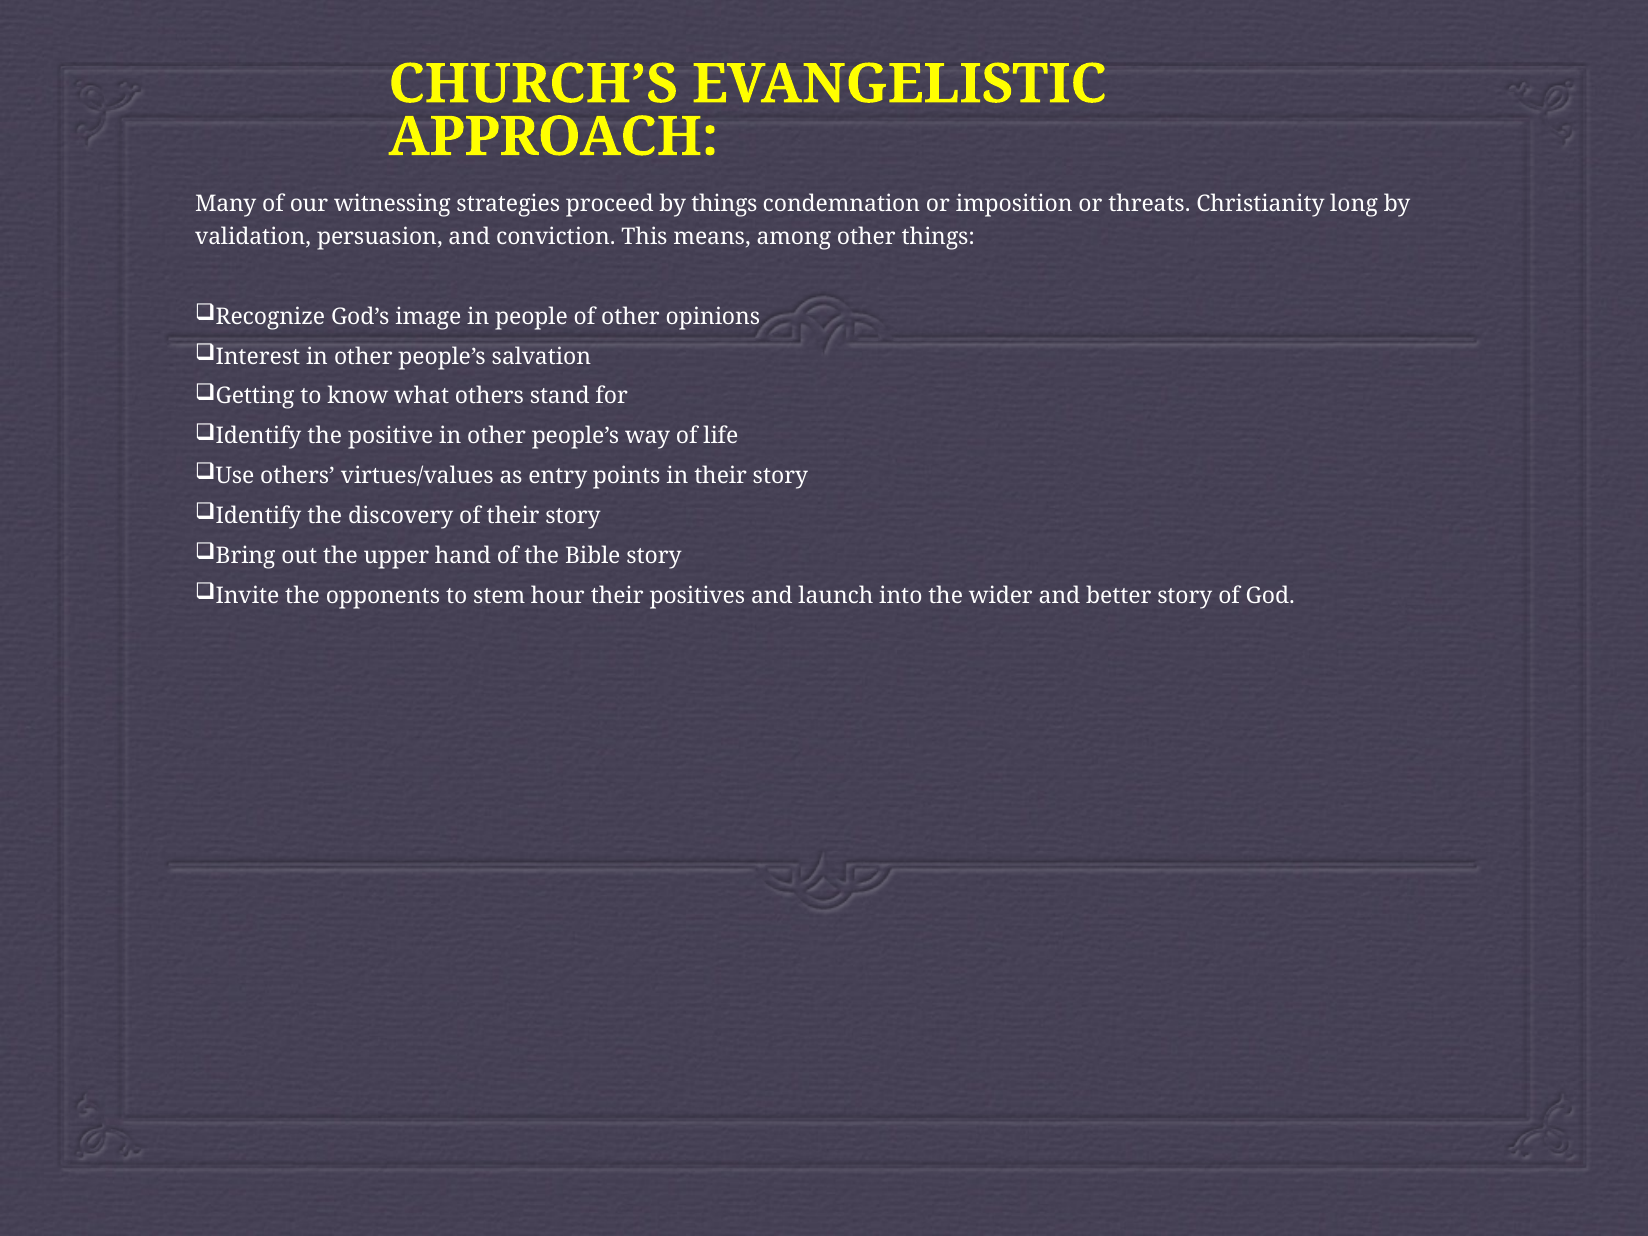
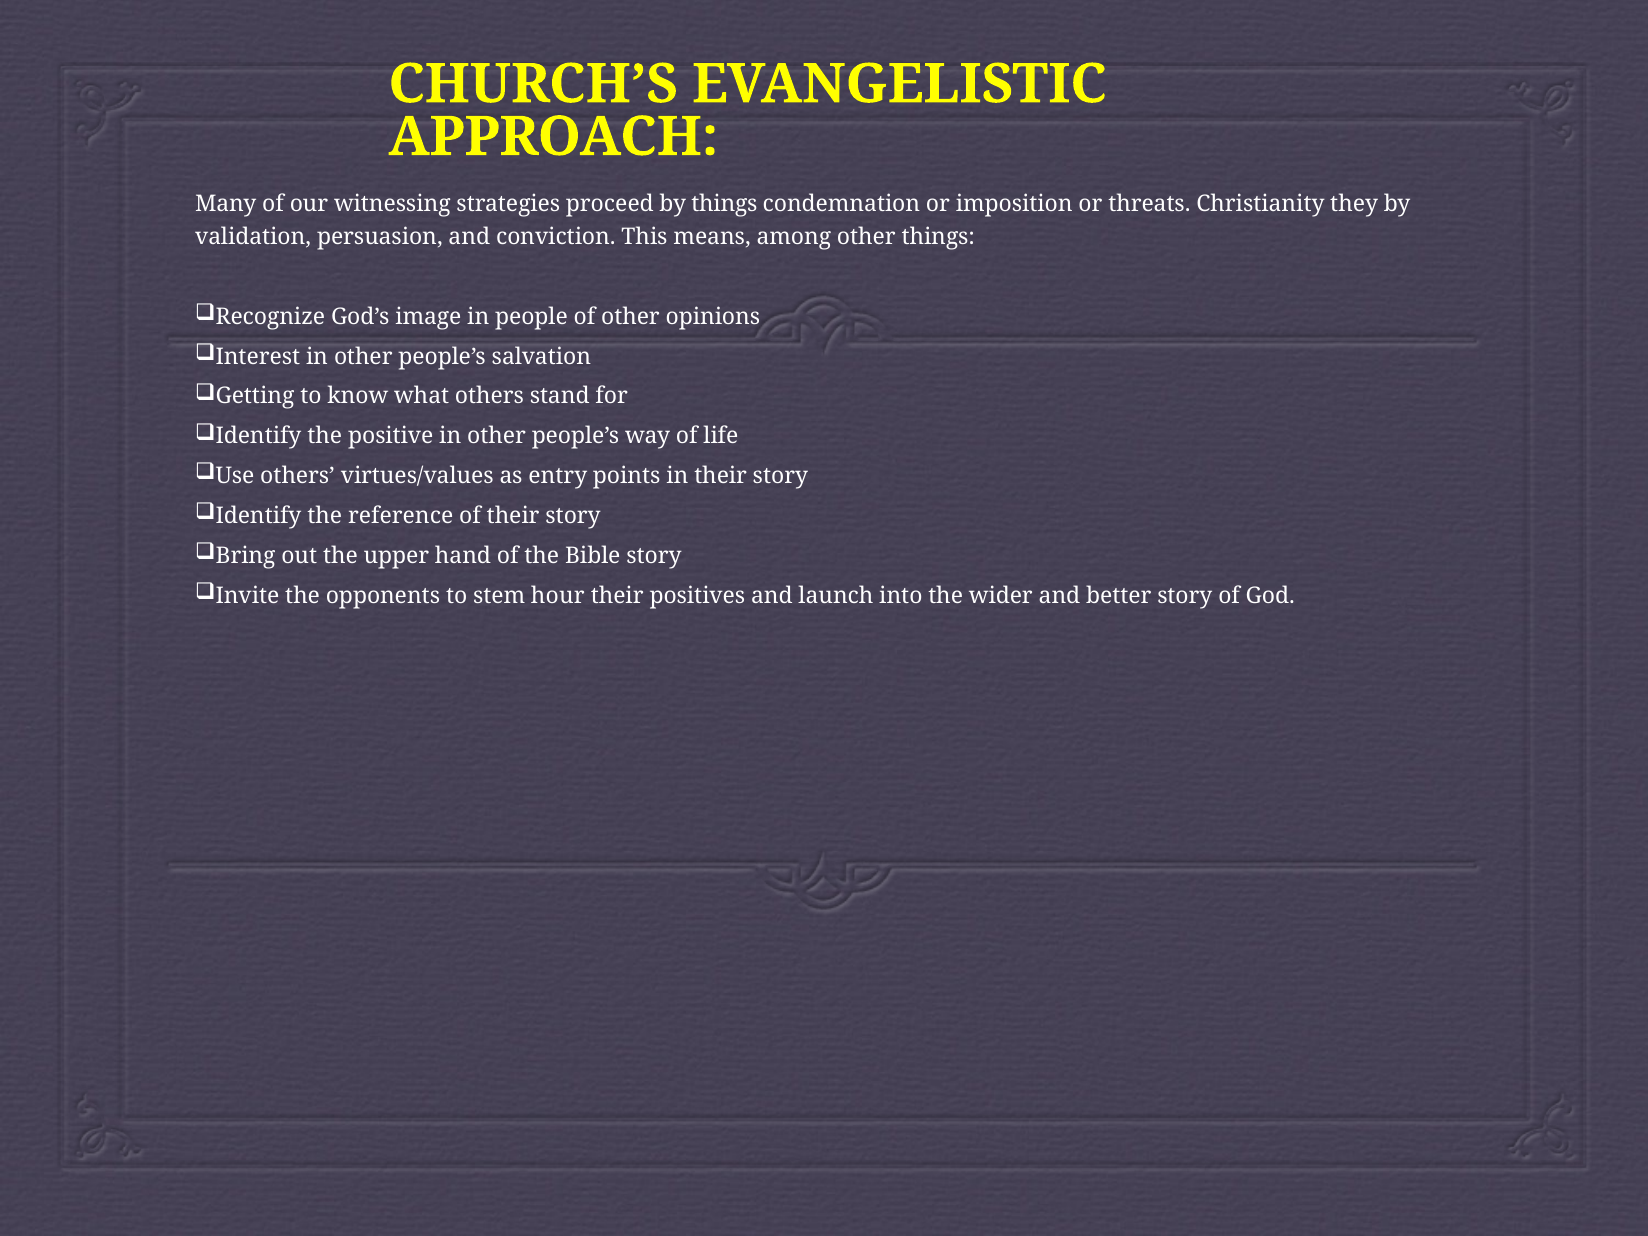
long: long -> they (1354, 204)
discovery: discovery -> reference (401, 516)
